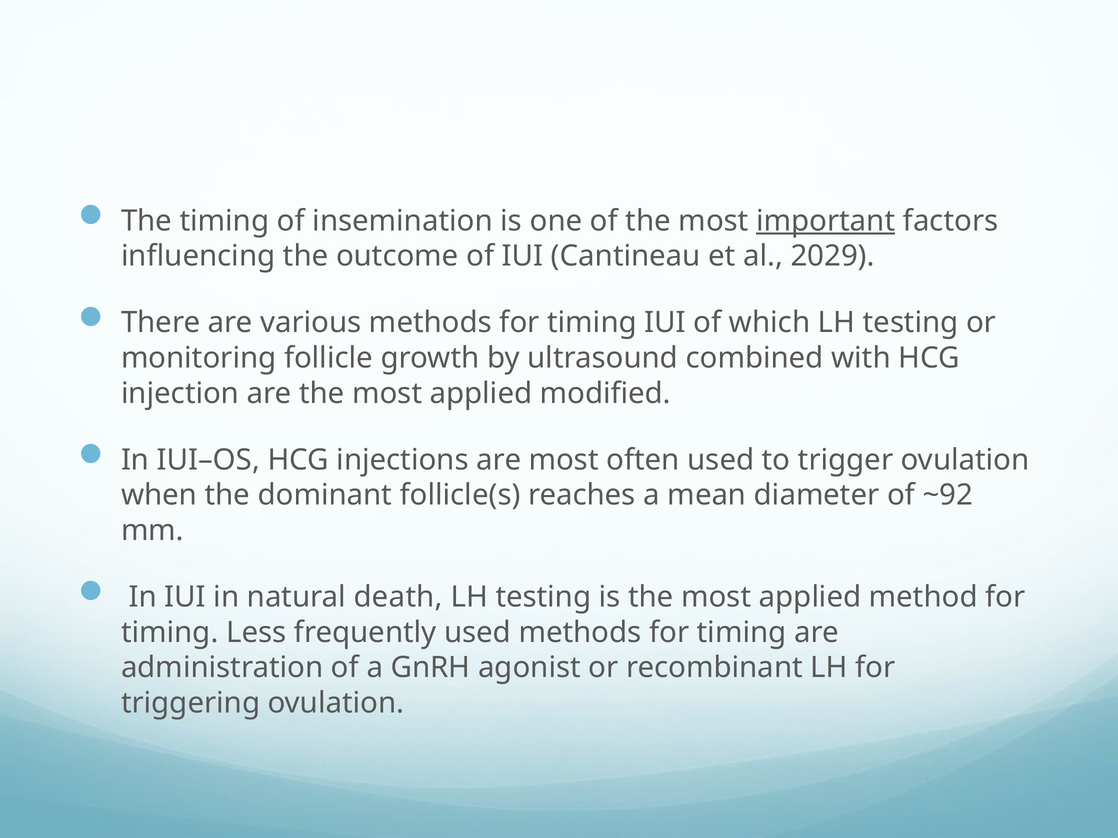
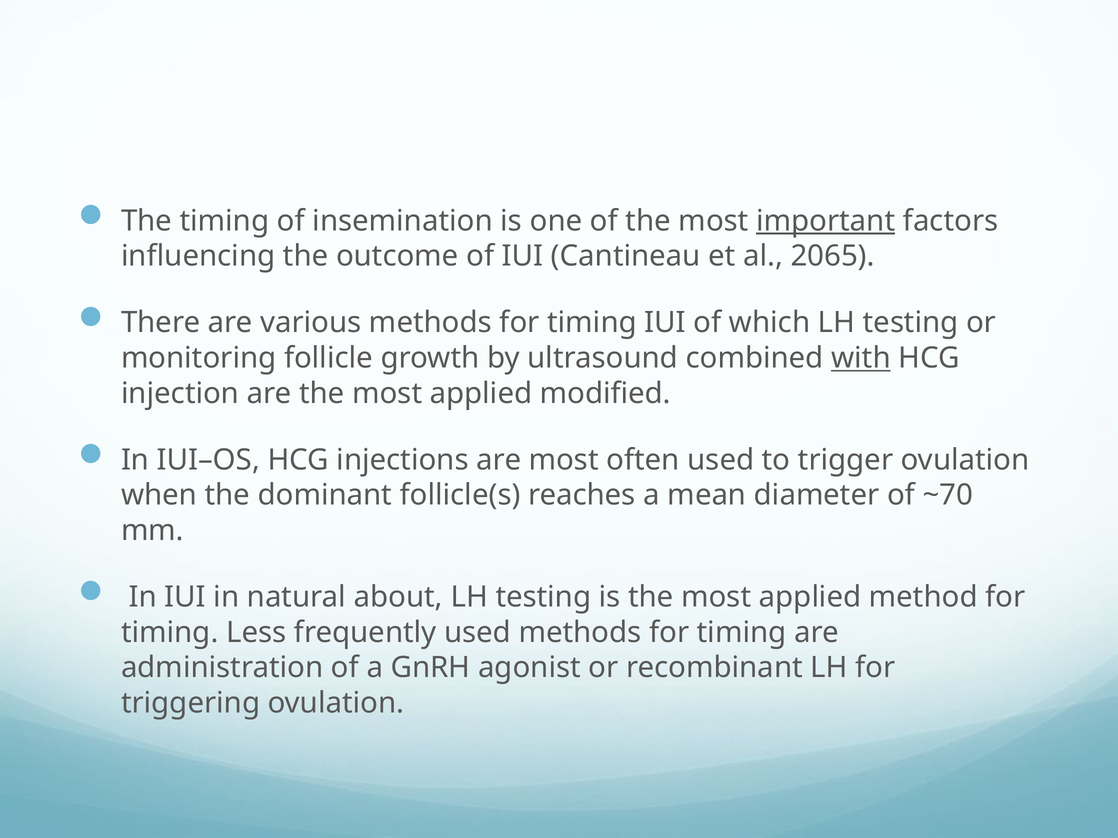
2029: 2029 -> 2065 (833, 256)
with underline: none -> present (861, 358)
~92: ~92 -> ~70 (948, 495)
death: death -> about (398, 597)
